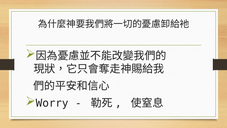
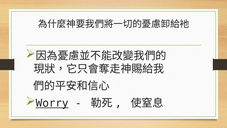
Worry underline: none -> present (52, 103)
